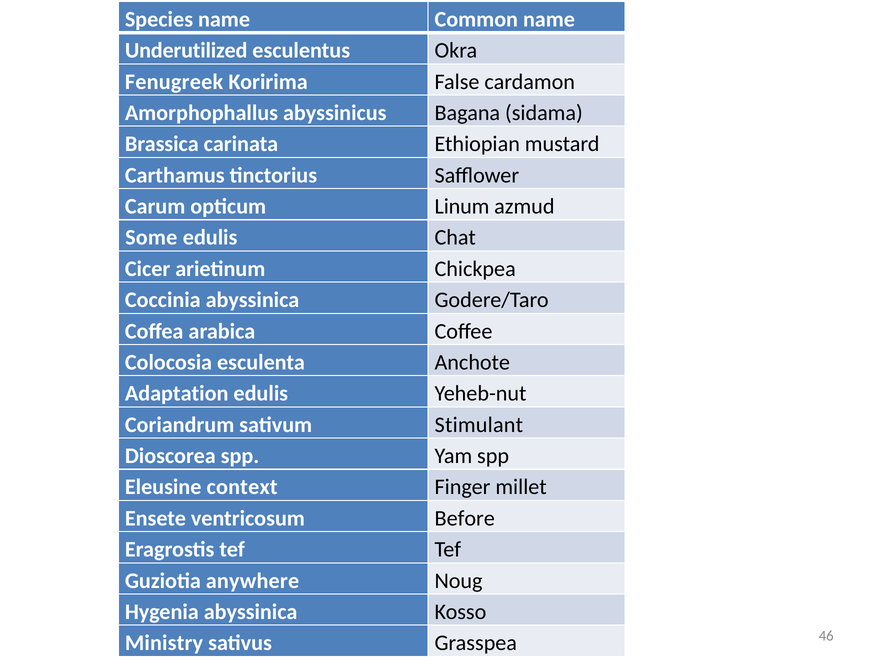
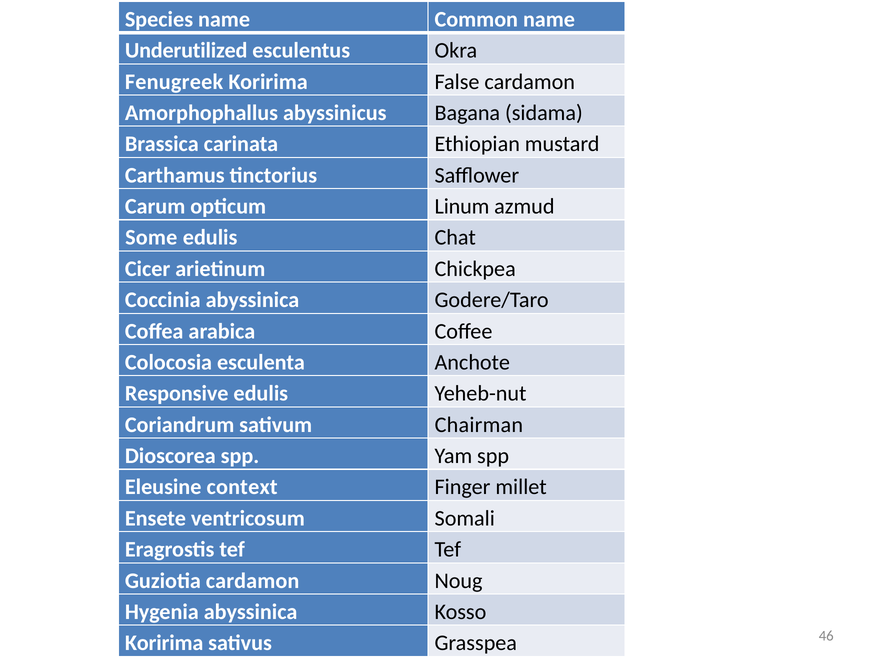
Adaptation: Adaptation -> Responsive (177, 393)
Stimulant: Stimulant -> Chairman (479, 424)
Before: Before -> Somali (465, 518)
Guziotia anywhere: anywhere -> cardamon (253, 580)
Ministry: Ministry -> Koririma (164, 642)
